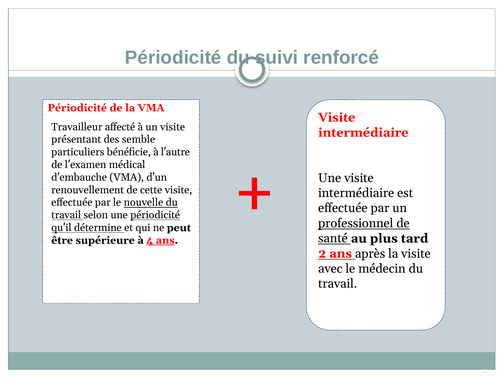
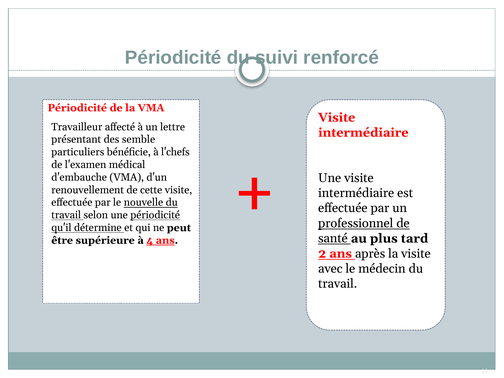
un visite: visite -> lettre (173, 127)
l'autre: l'autre -> l'chefs (175, 152)
